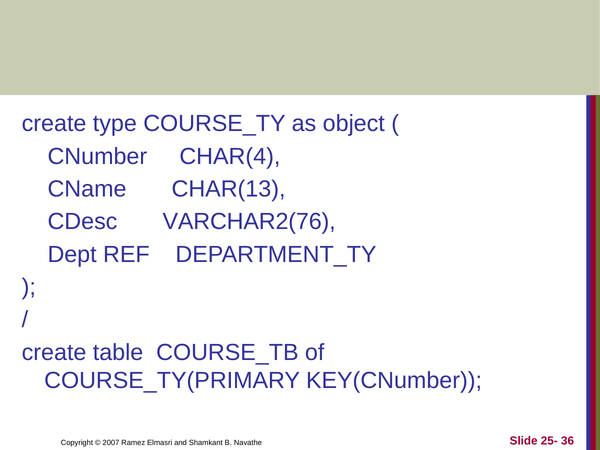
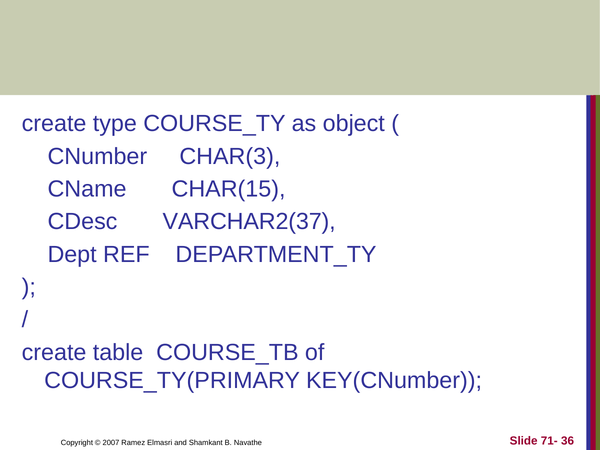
CHAR(4: CHAR(4 -> CHAR(3 (230, 156)
CHAR(13: CHAR(13 -> CHAR(15 (229, 189)
VARCHAR2(76: VARCHAR2(76 -> VARCHAR2(37 (249, 222)
25-: 25- -> 71- (549, 441)
